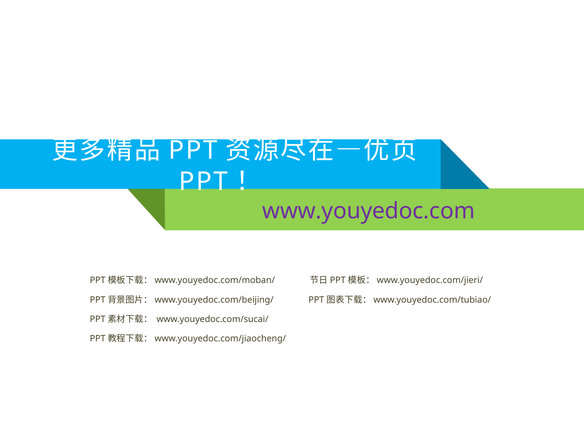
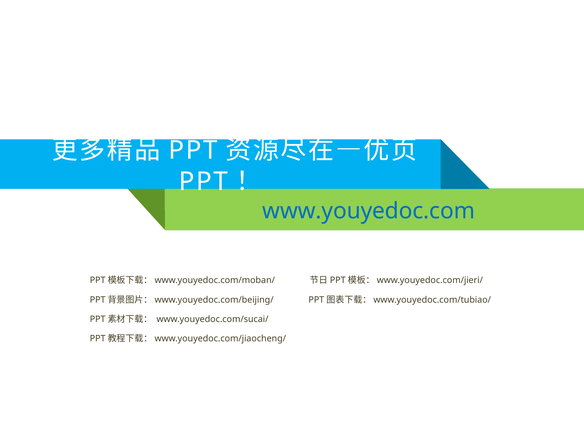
www.youyedoc.com colour: purple -> blue (369, 211)
